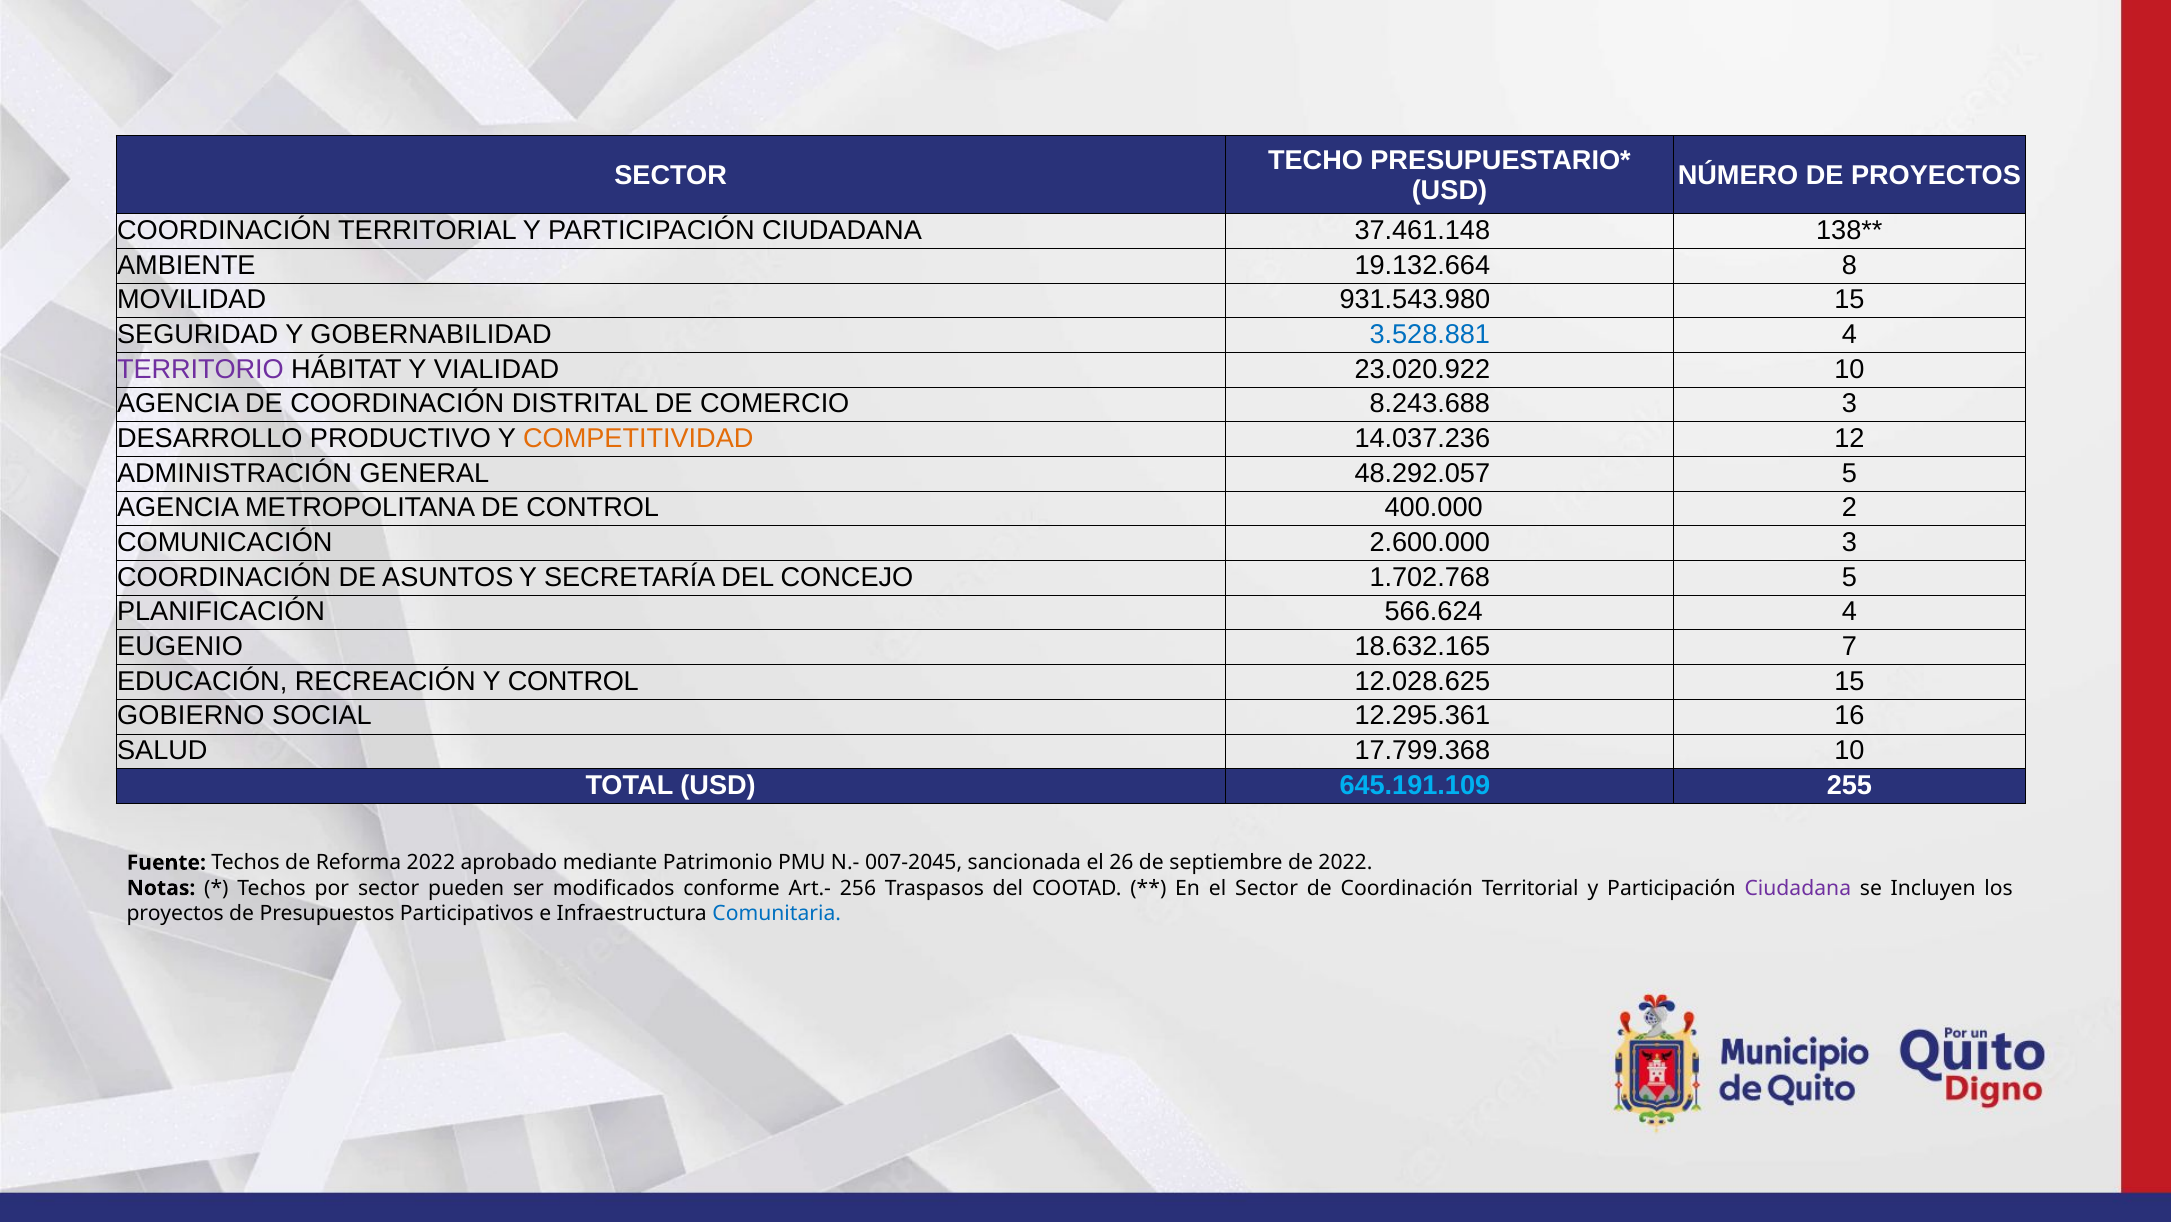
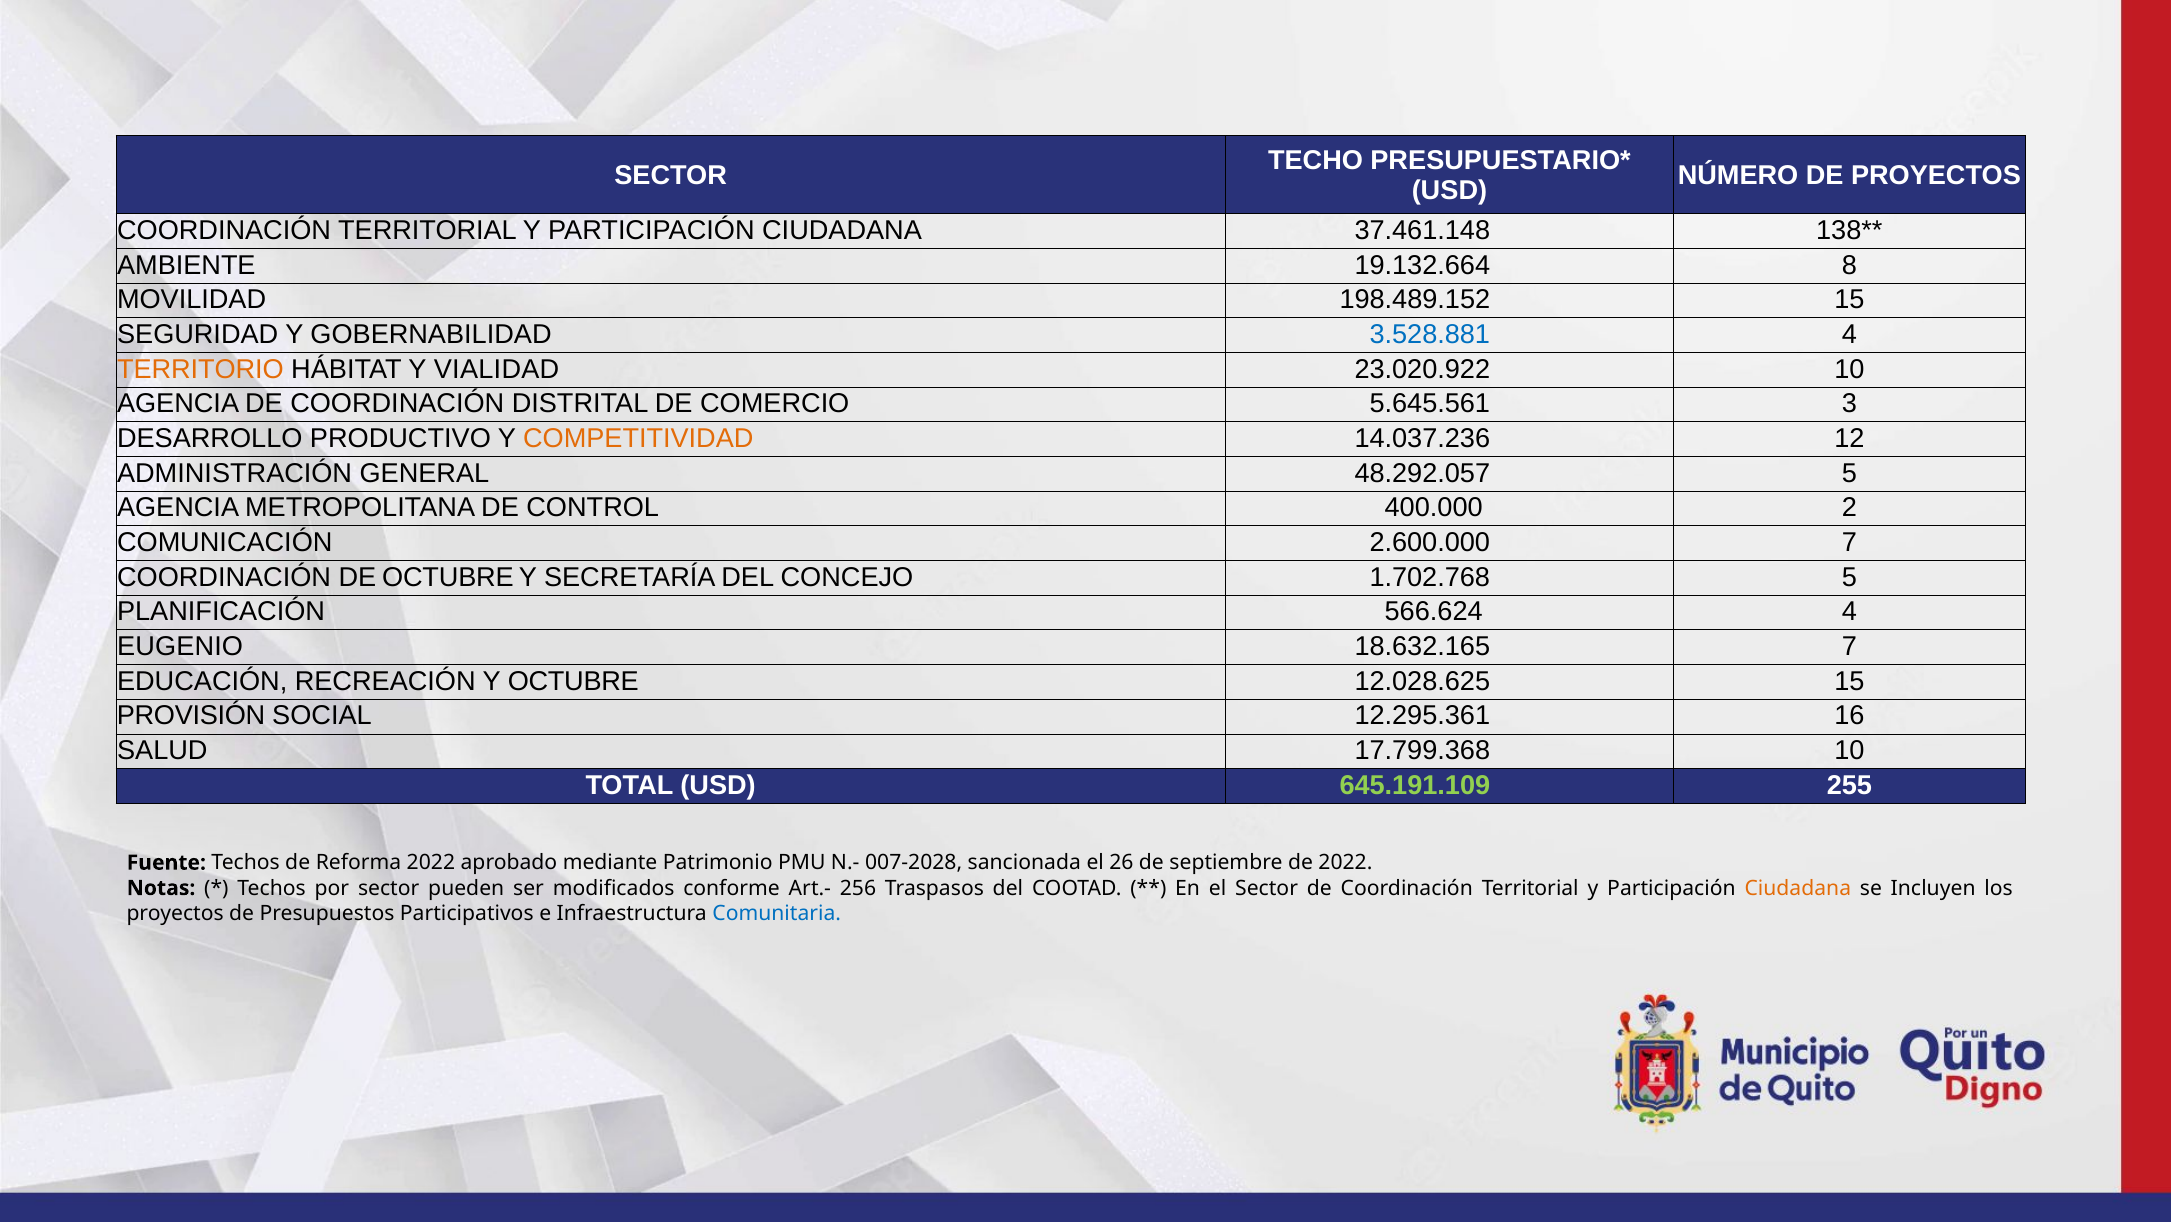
931.543.980: 931.543.980 -> 198.489.152 (1415, 300)
TERRITORIO colour: purple -> orange (200, 369)
8.243.688: 8.243.688 -> 5.645.561 (1430, 404)
2.600.000 3: 3 -> 7 (1849, 542)
DE ASUNTOS: ASUNTOS -> OCTUBRE (448, 577)
Y CONTROL: CONTROL -> OCTUBRE (573, 681)
GOBIERNO: GOBIERNO -> PROVISIÓN (191, 716)
645.191.109 colour: light blue -> light green (1415, 785)
007-2045: 007-2045 -> 007-2028 (914, 862)
Ciudadana colour: purple -> orange (1798, 888)
